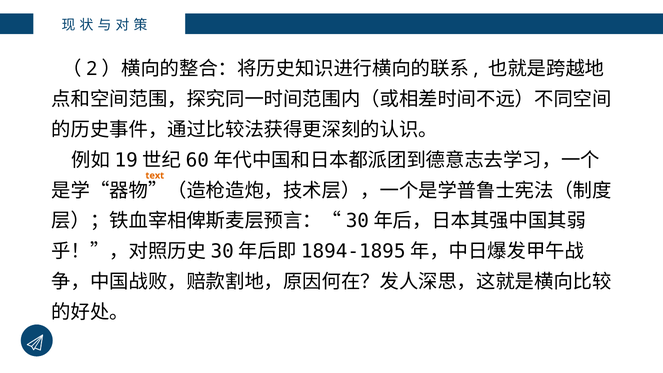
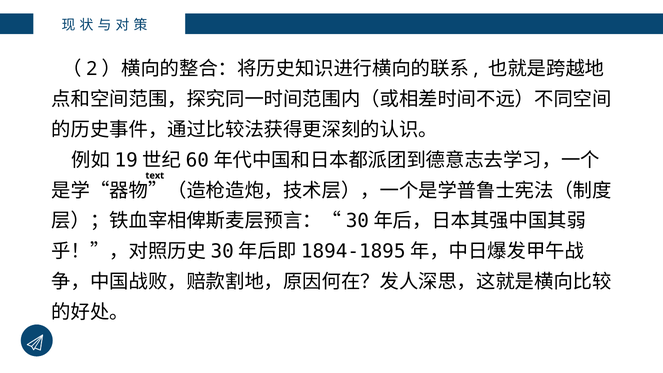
text colour: orange -> black (155, 175)
